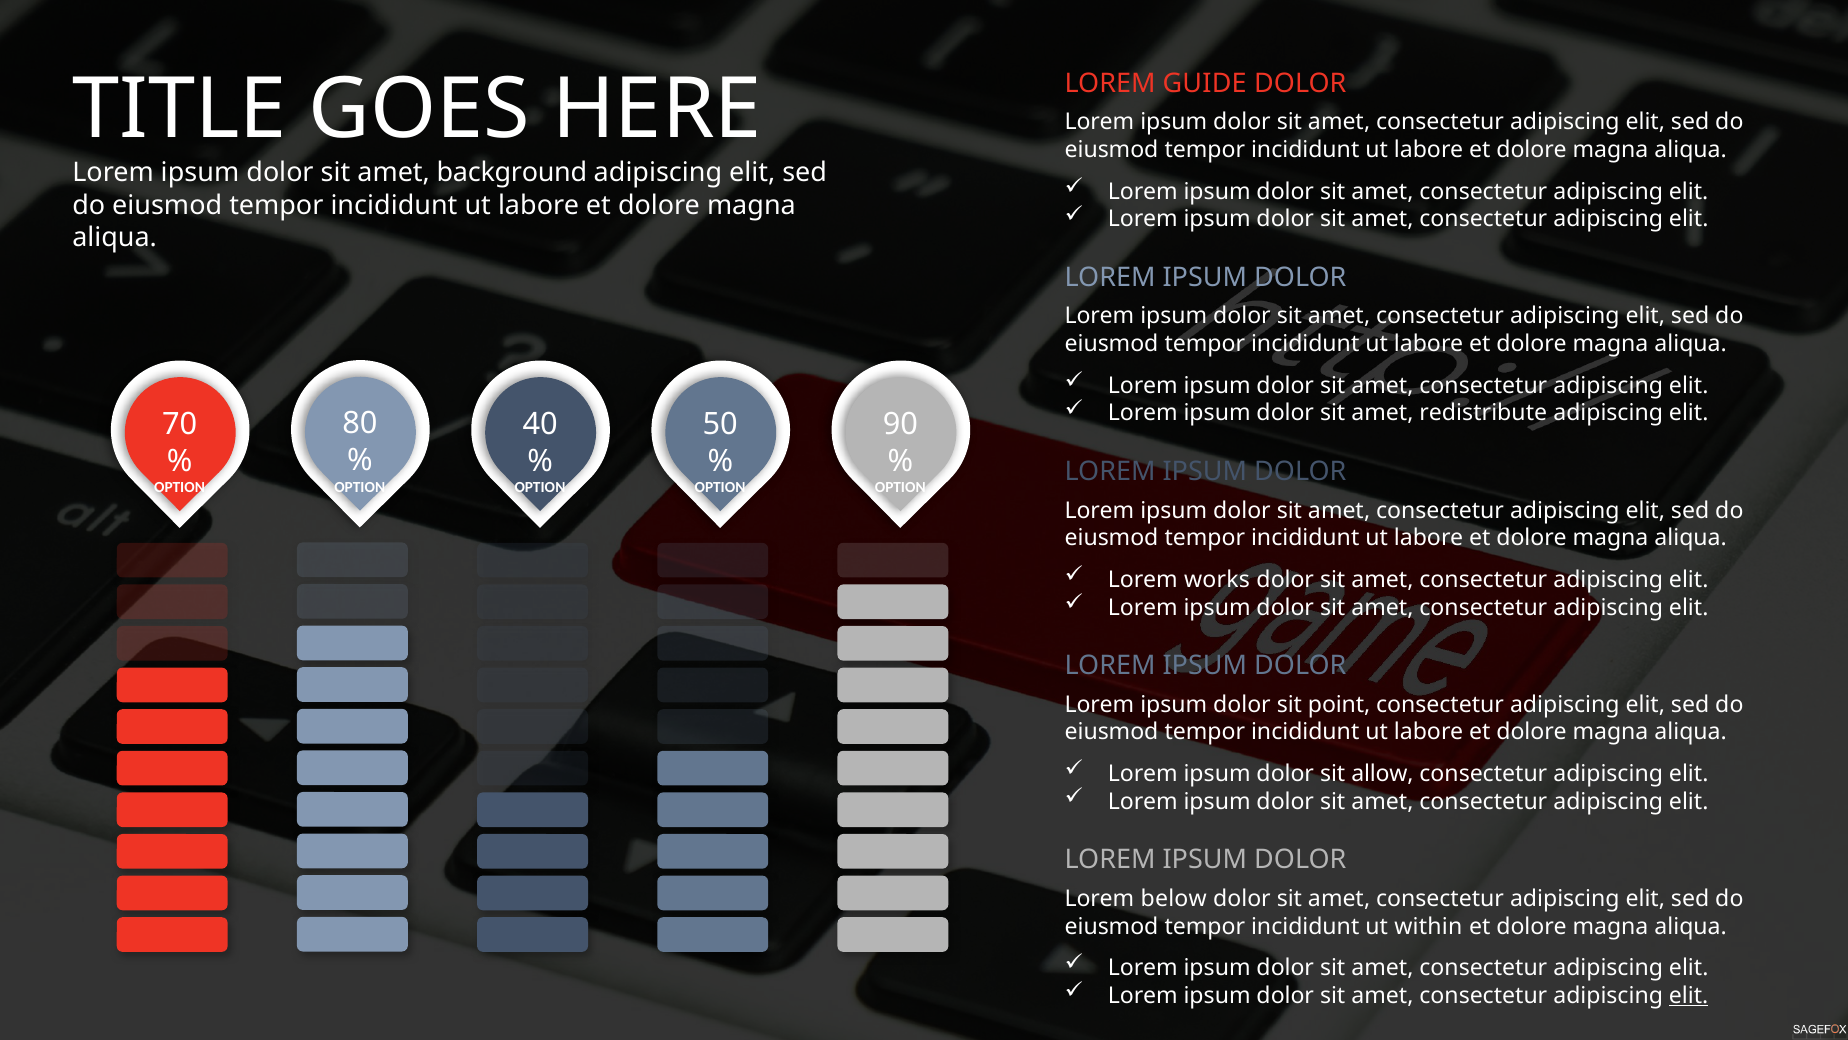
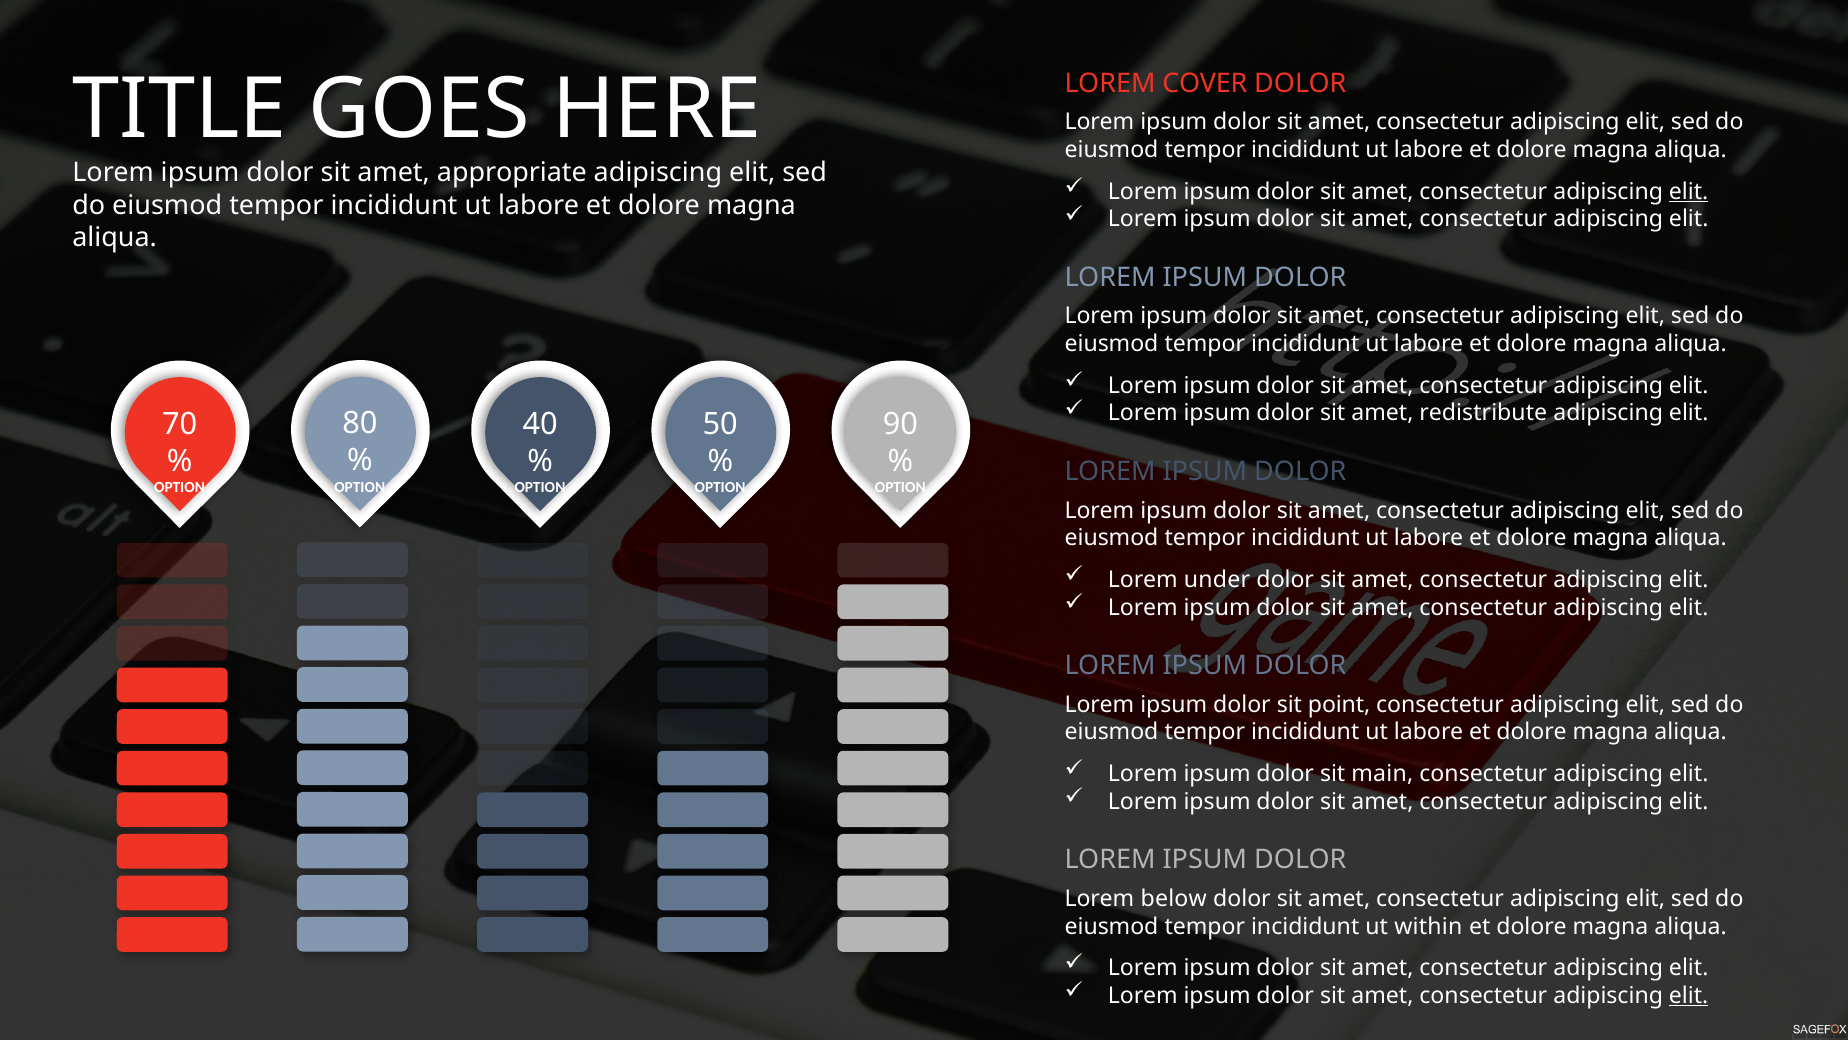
GUIDE: GUIDE -> COVER (1205, 83)
background: background -> appropriate (512, 173)
elit underline: none -> present (1689, 191)
works: works -> under (1217, 579)
allow: allow -> main (1382, 774)
